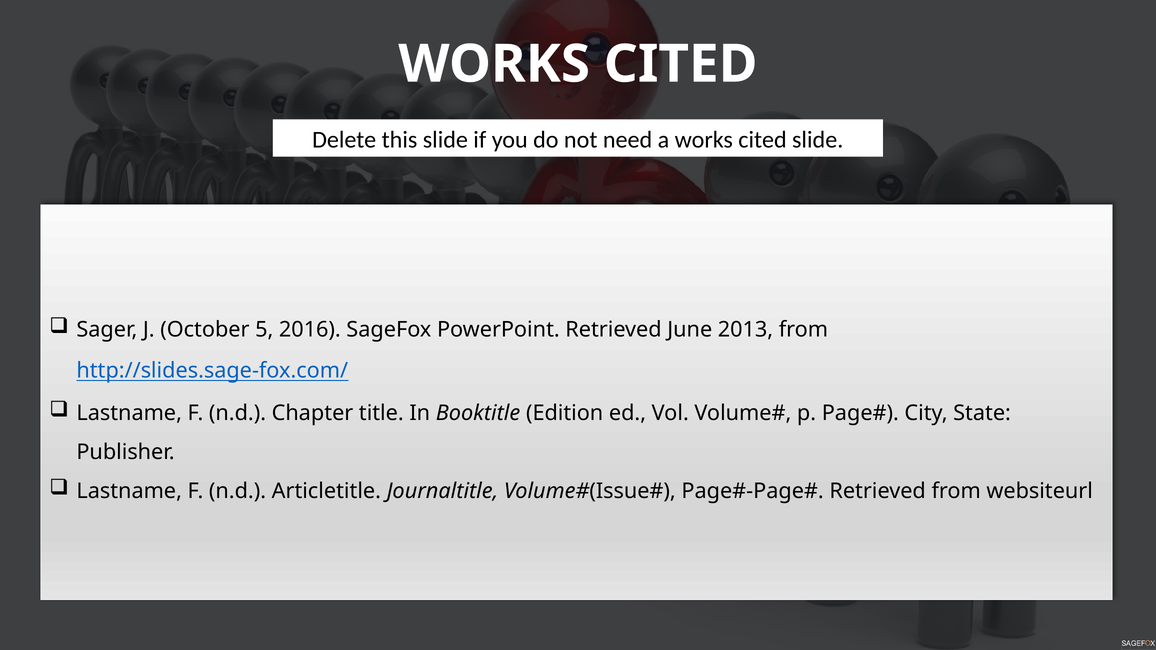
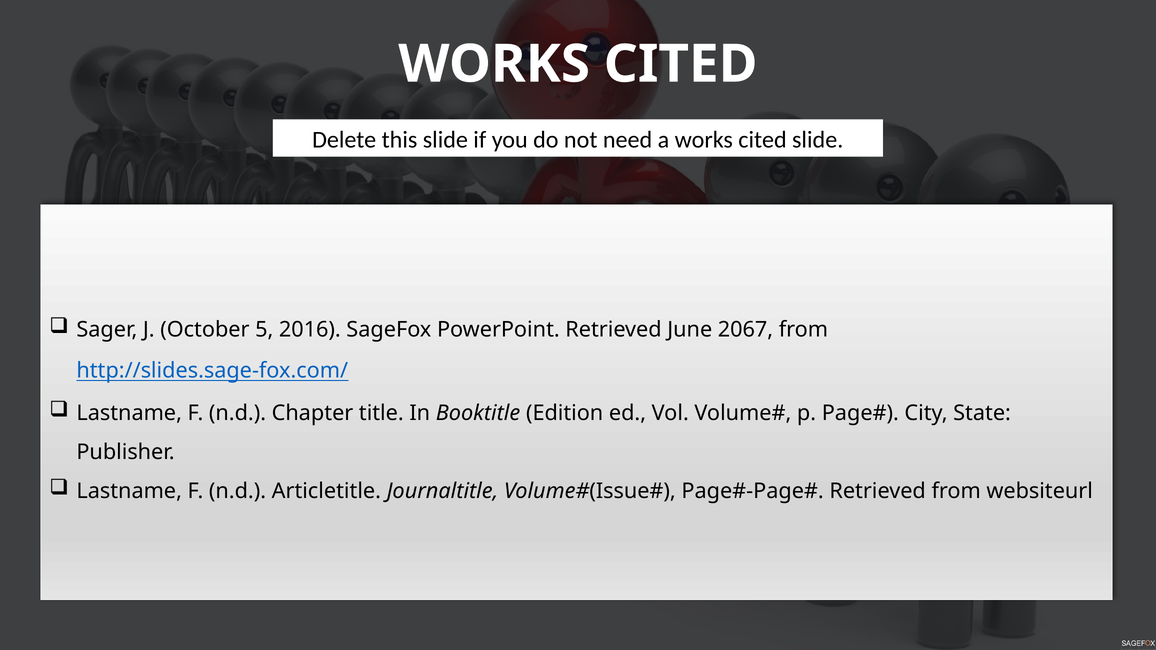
2013: 2013 -> 2067 (745, 330)
